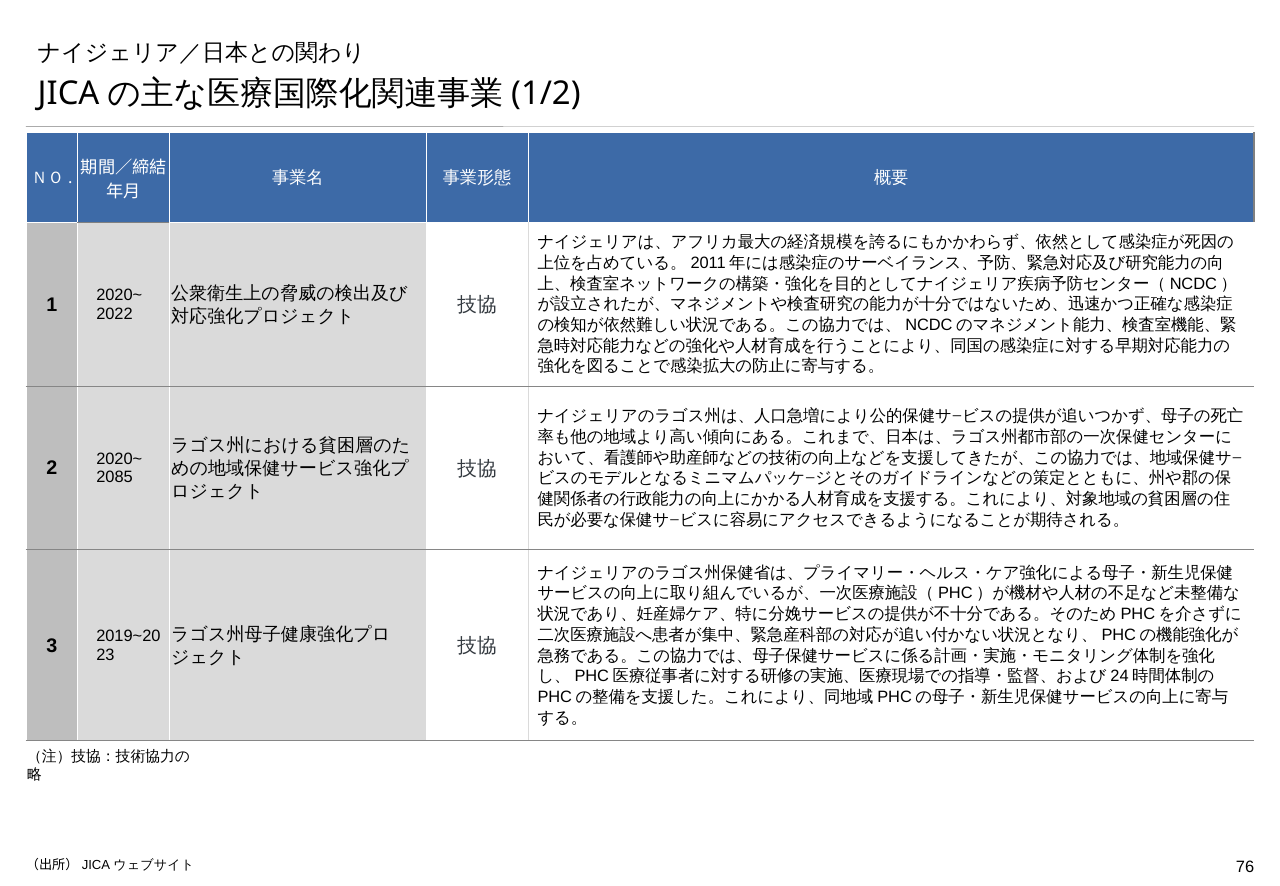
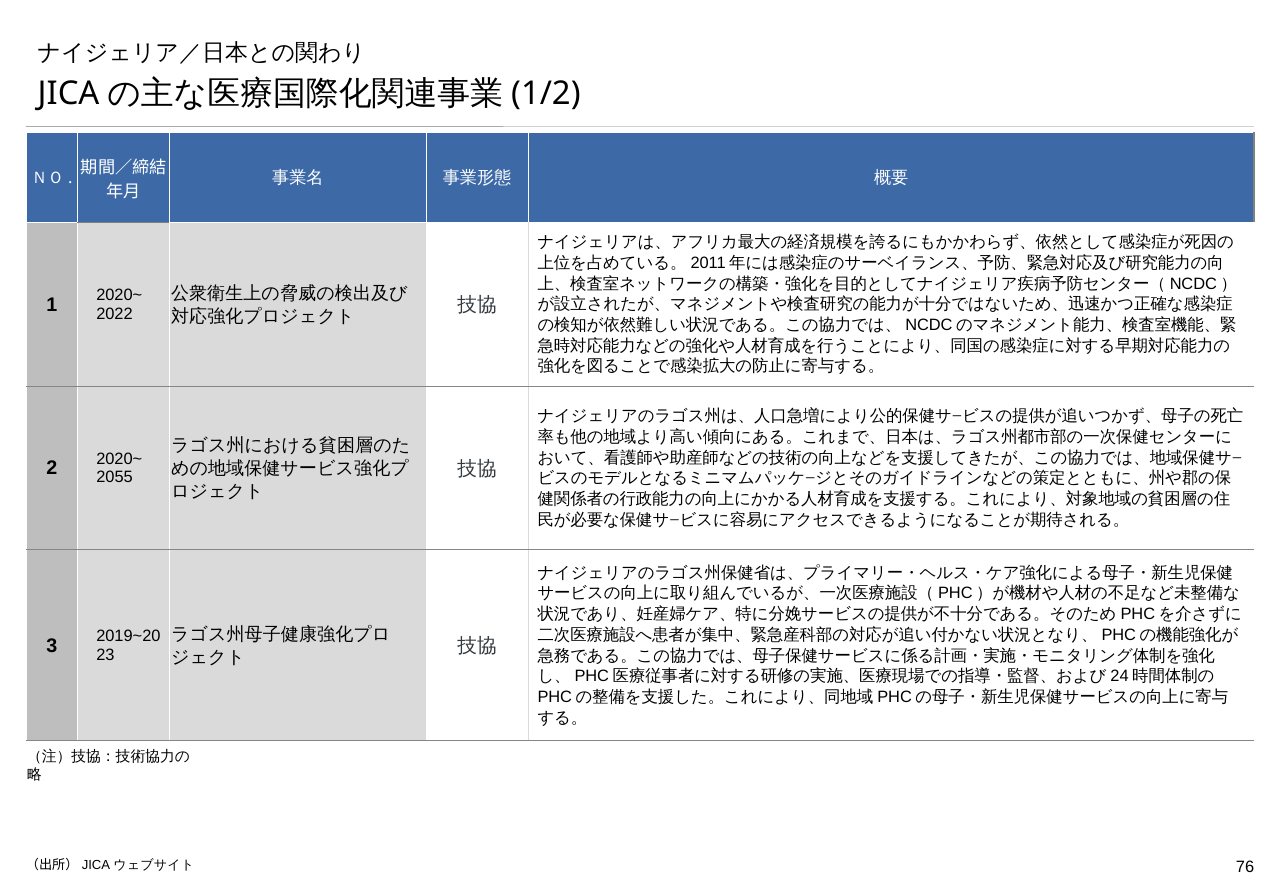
2085: 2085 -> 2055 (115, 477)
